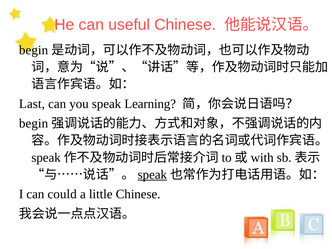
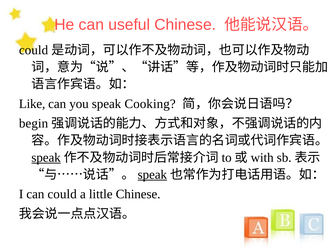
begin: begin -> could (34, 50)
Last: Last -> Like (32, 104)
Learning: Learning -> Cooking (150, 104)
speak underline: none -> present (46, 158)
